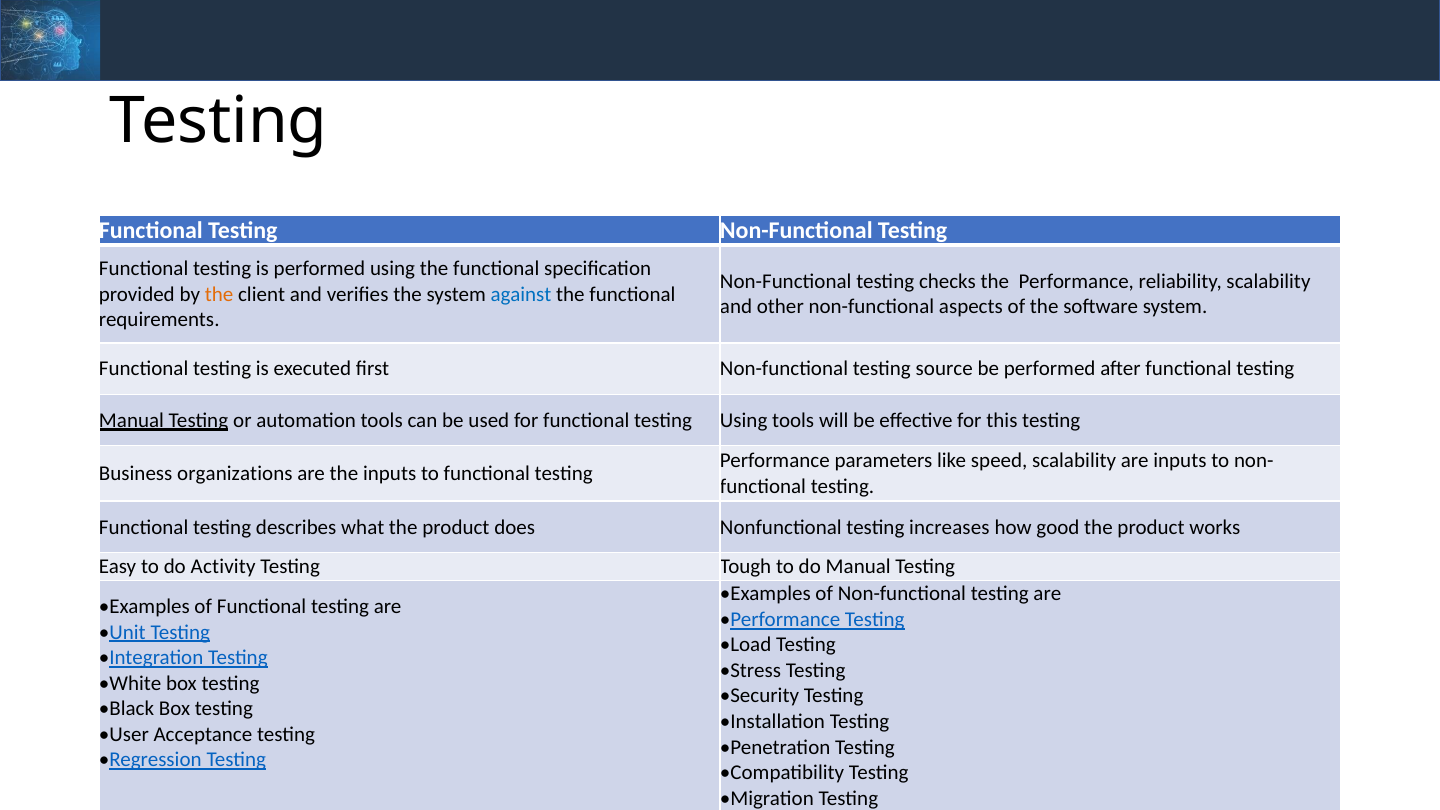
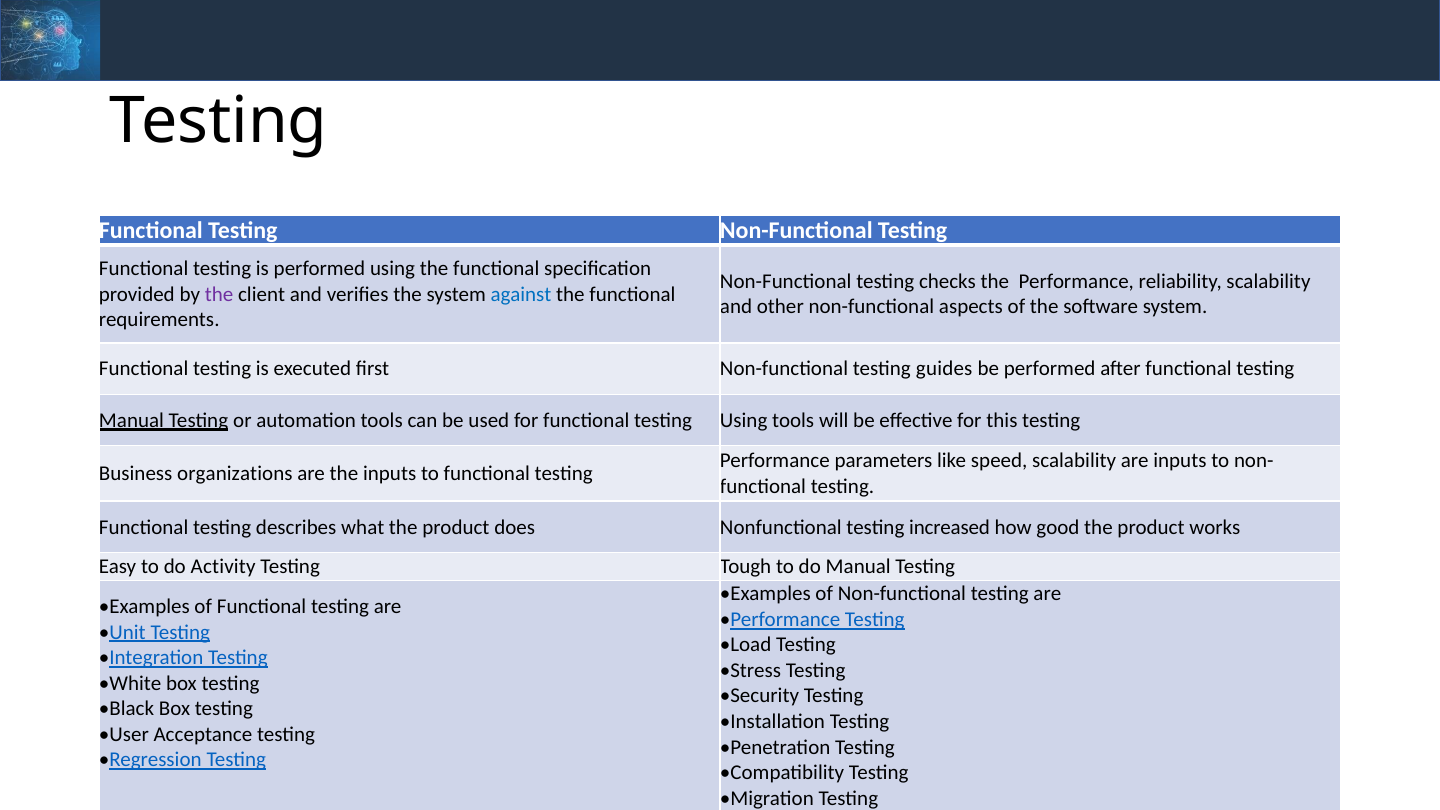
the colour: orange -> purple (219, 294)
source: source -> guides (944, 369)
increases: increases -> increased (950, 527)
